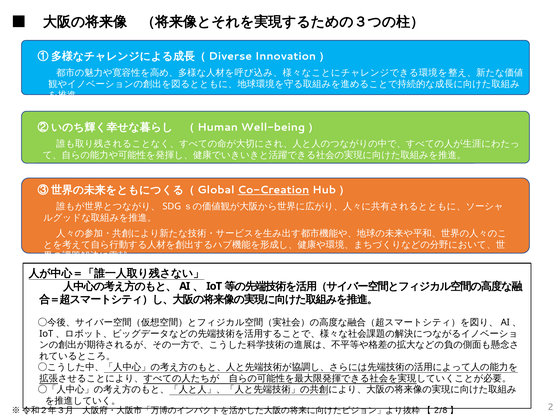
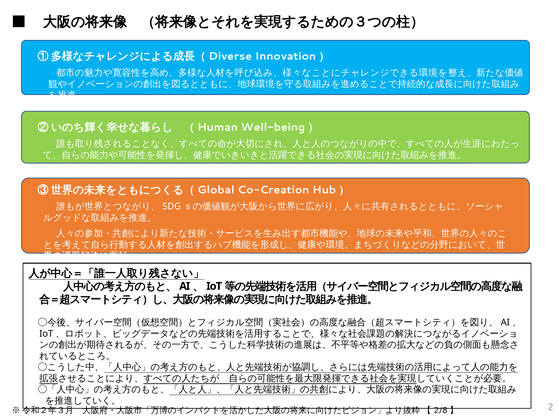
Co-Creation underline: present -> none (273, 190)
